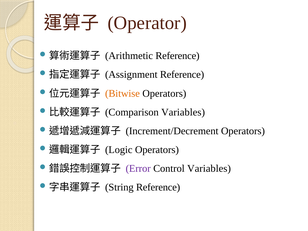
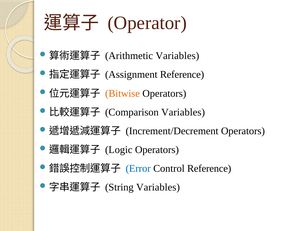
Arithmetic Reference: Reference -> Variables (177, 56)
Error colour: purple -> blue (138, 168)
Control Variables: Variables -> Reference (209, 168)
String Reference: Reference -> Variables (158, 187)
